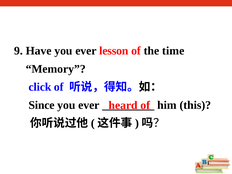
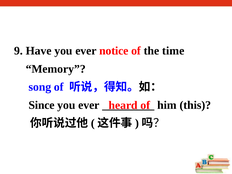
lesson: lesson -> notice (114, 51)
click: click -> song (40, 87)
